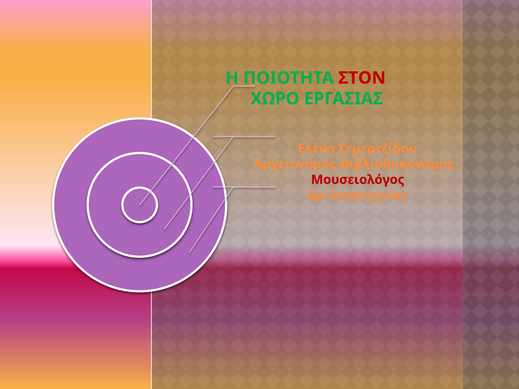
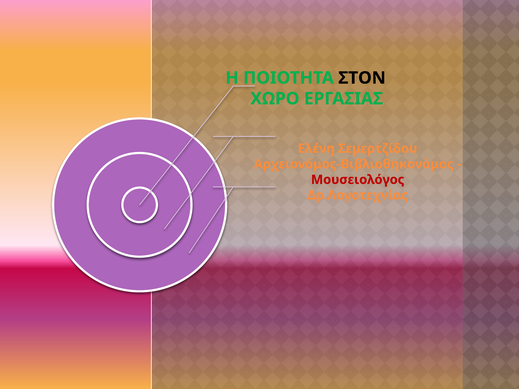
ΣΤΟΝ colour: red -> black (362, 78)
